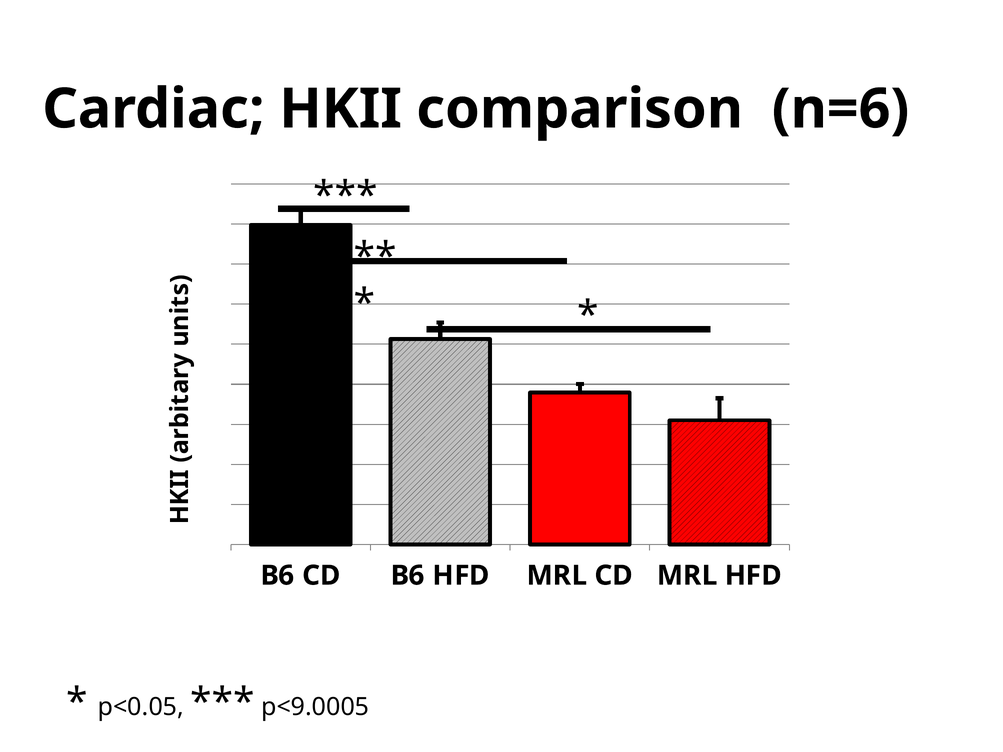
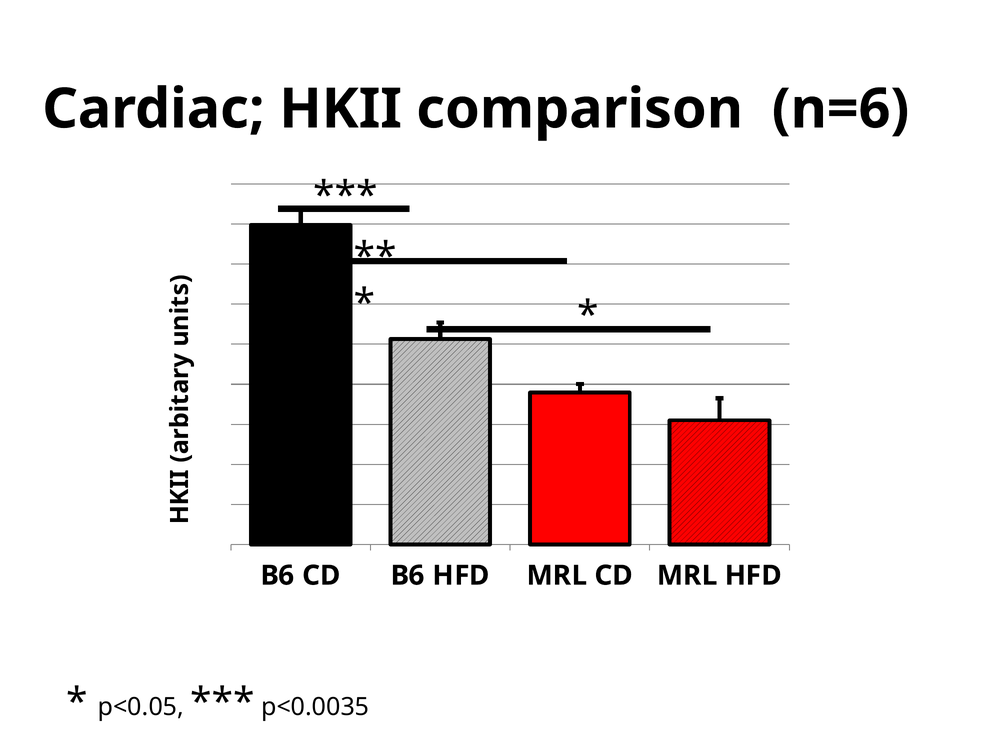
p<9.0005: p<9.0005 -> p<0.0035 (315, 707)
